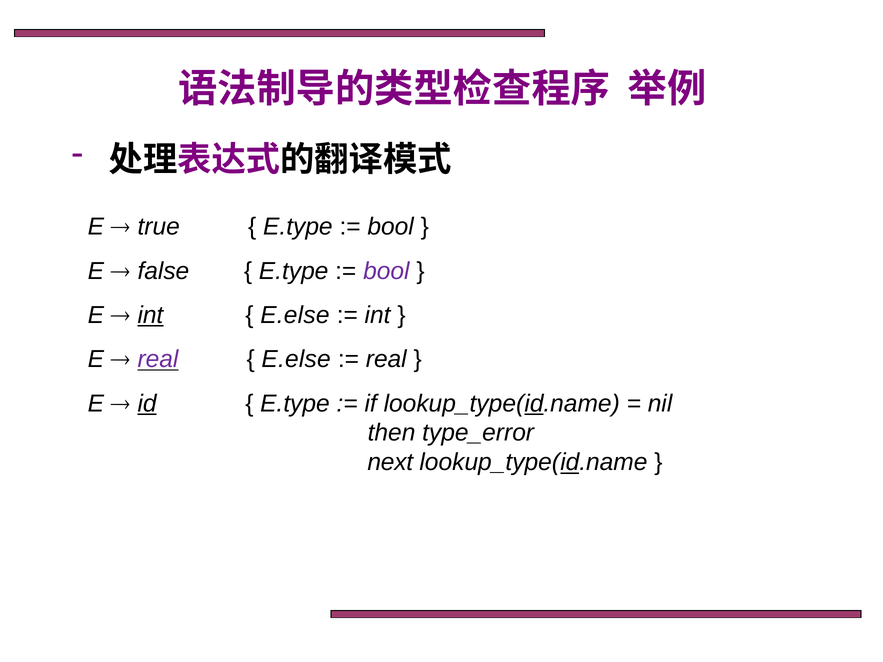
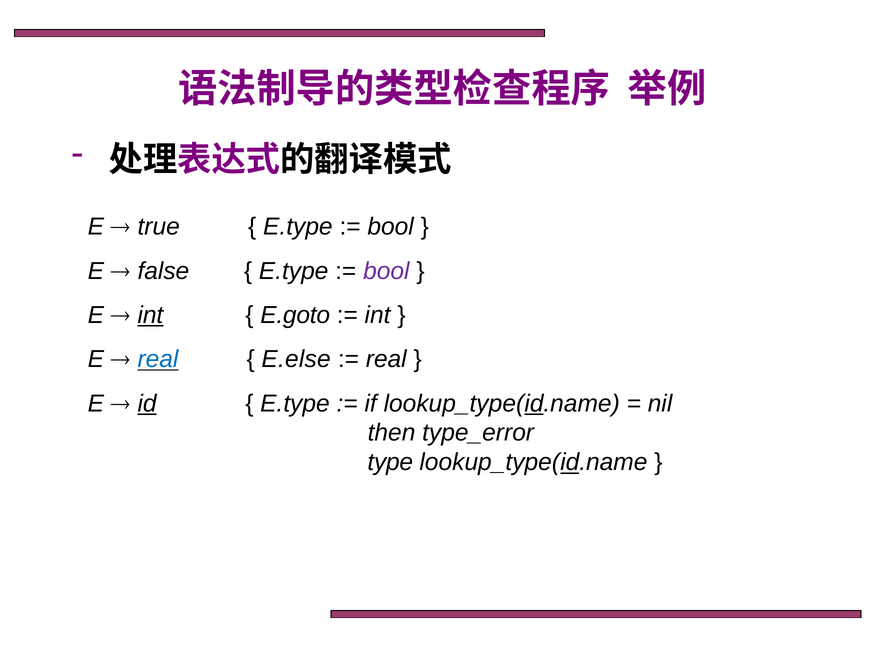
E.else: E.else -> E.goto (295, 315)
real colour: purple -> blue (158, 359)
next: next -> type (390, 462)
